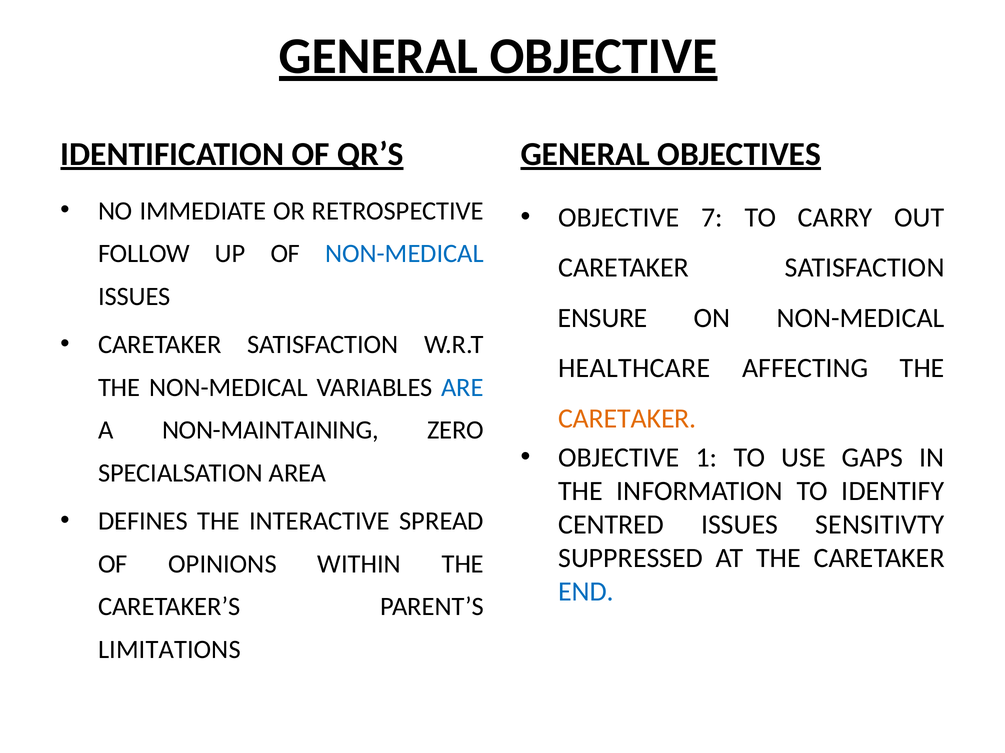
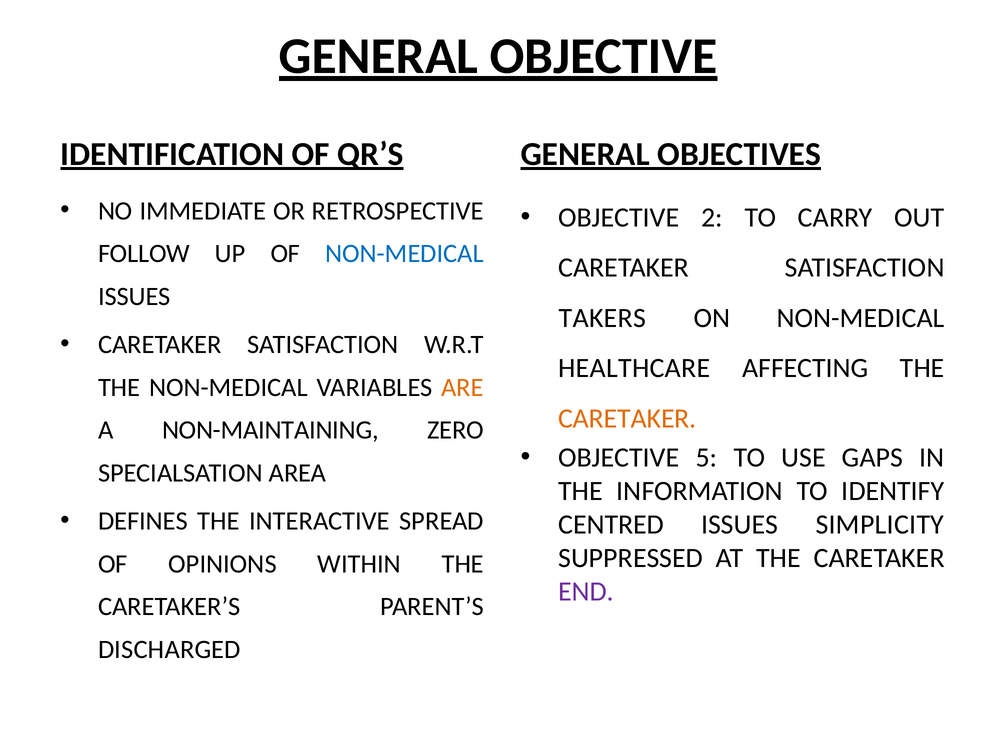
7: 7 -> 2 (712, 218)
ENSURE: ENSURE -> TAKERS (602, 318)
ARE colour: blue -> orange (462, 388)
1: 1 -> 5 (707, 458)
SENSITIVTY: SENSITIVTY -> SIMPLICITY (880, 525)
END colour: blue -> purple (586, 592)
LIMITATIONS: LIMITATIONS -> DISCHARGED (169, 650)
